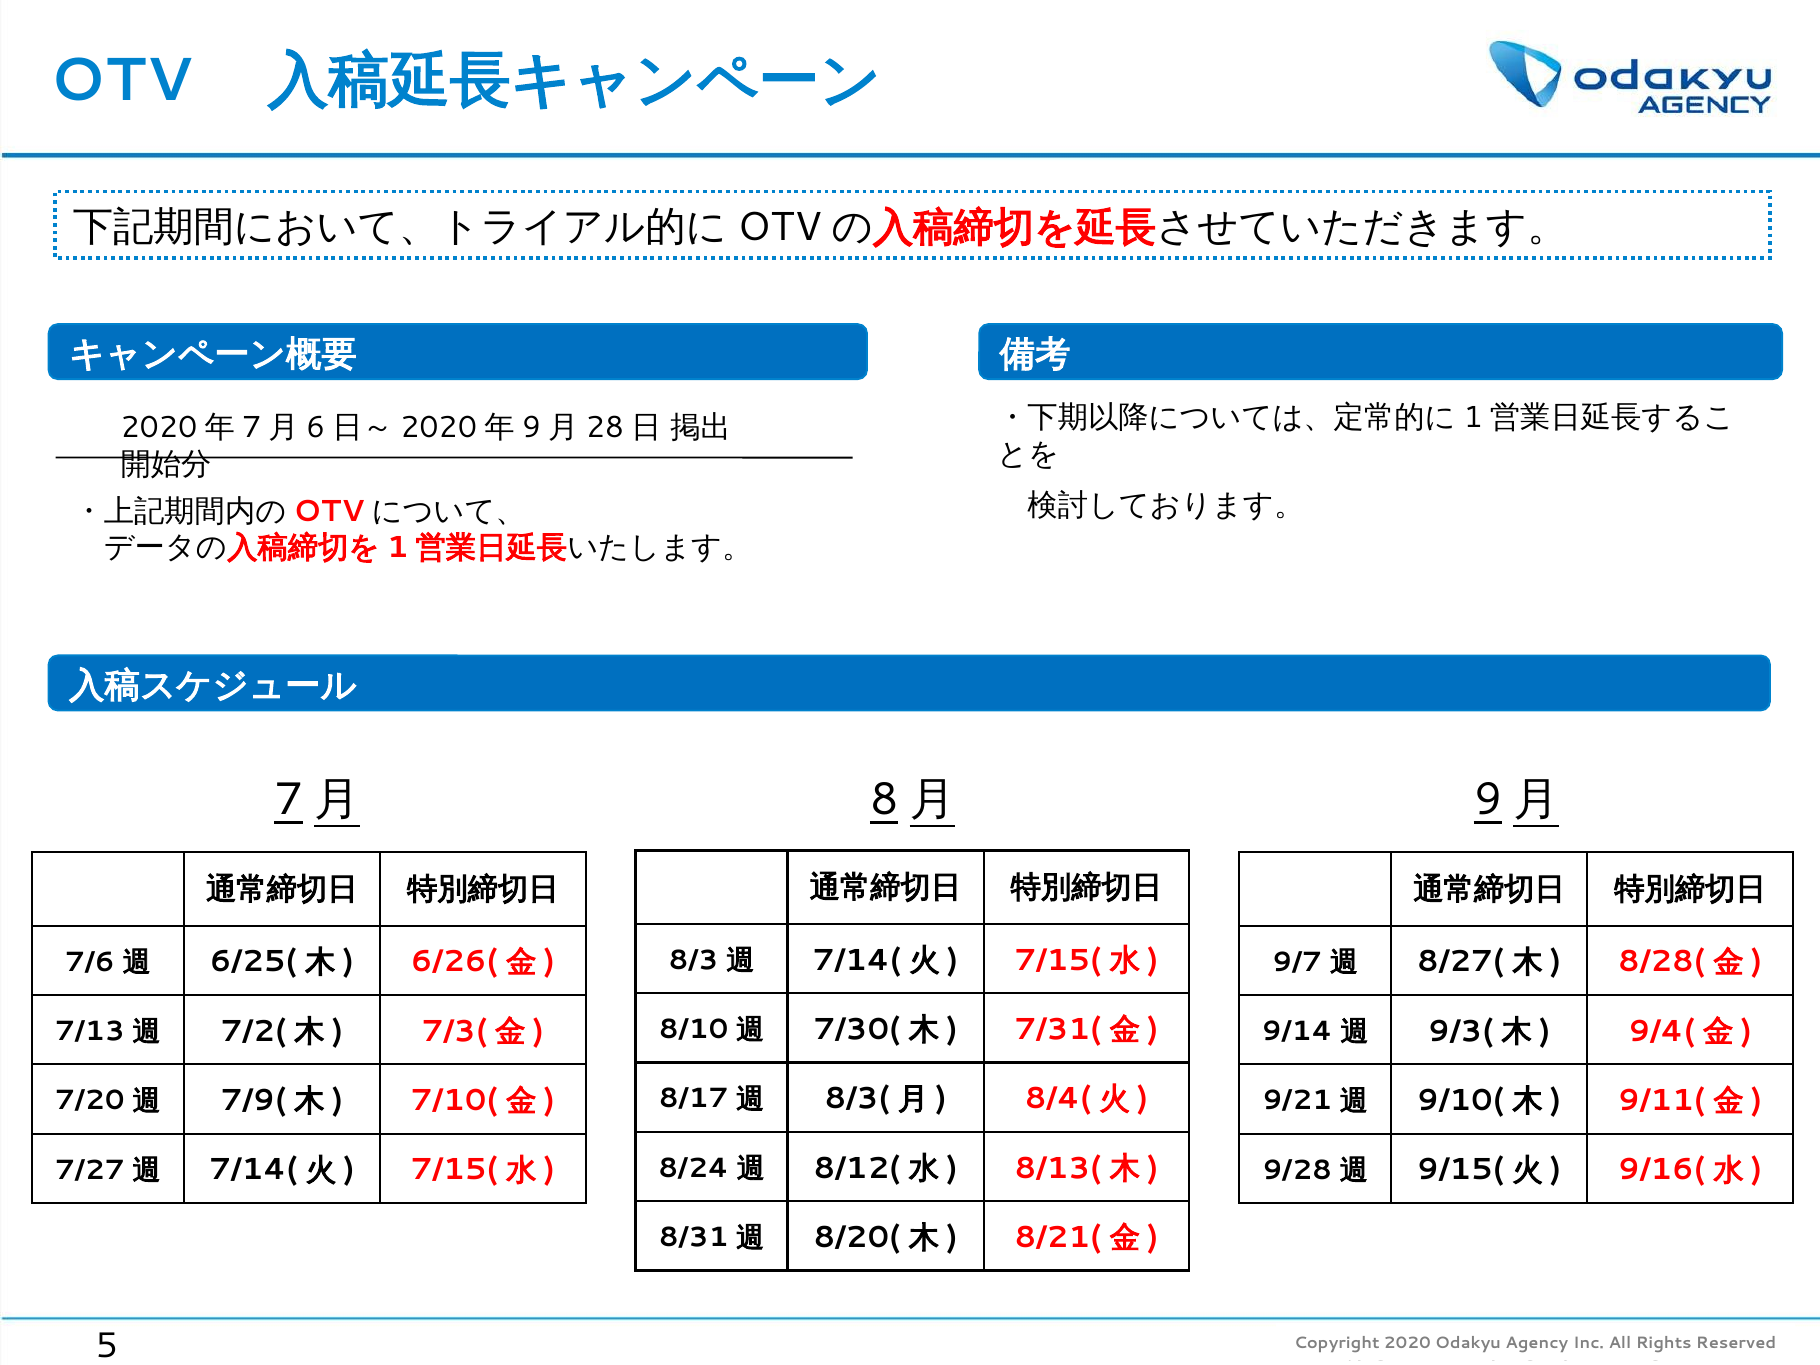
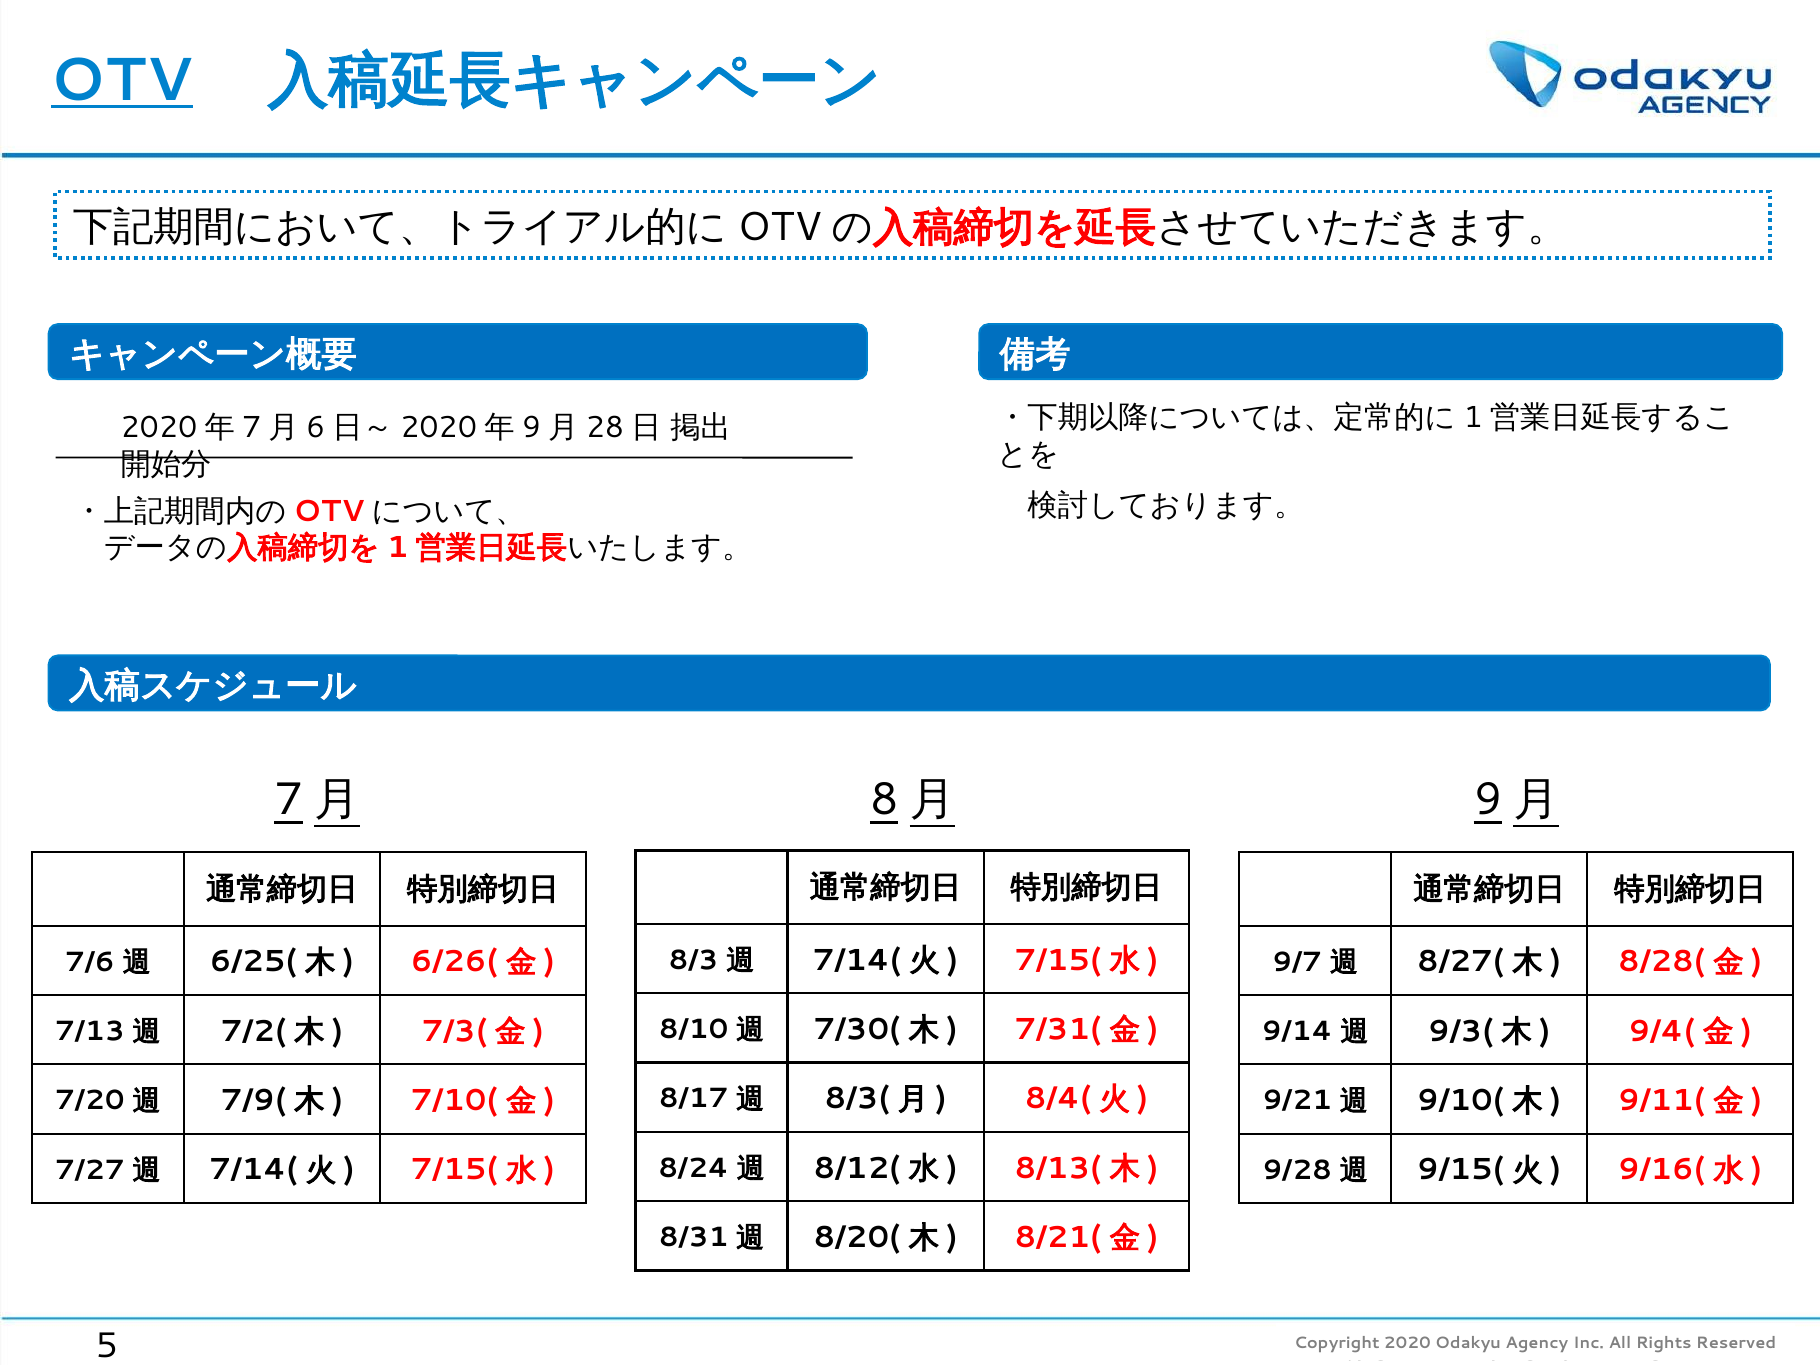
OTV underline: none -> present (122, 80)
